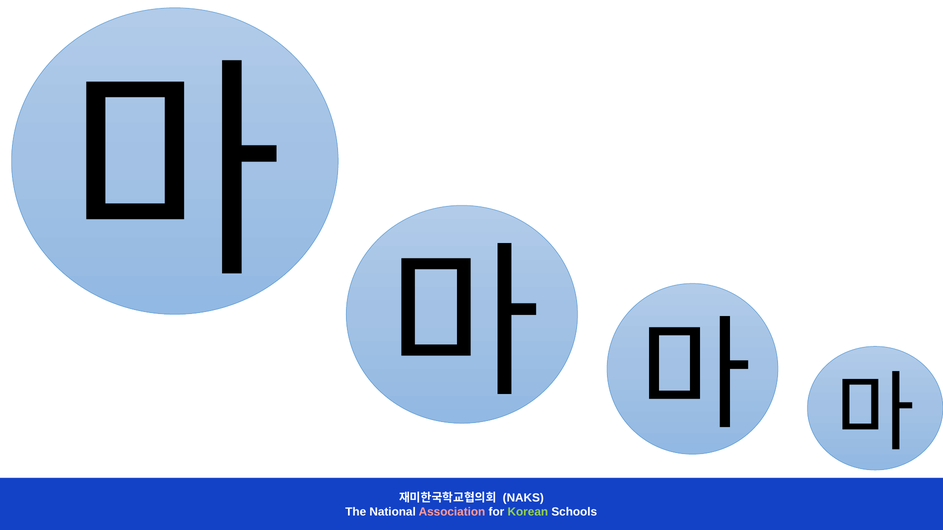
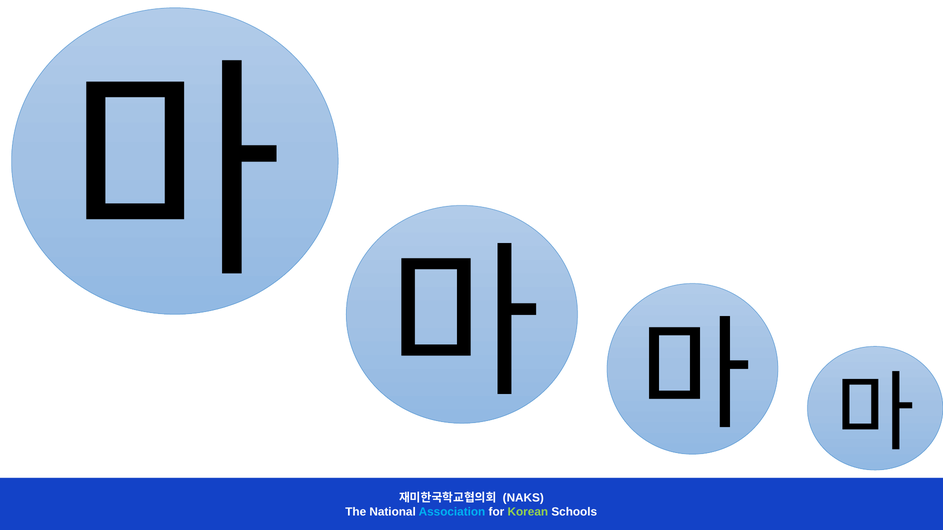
Association colour: pink -> light blue (452, 512)
